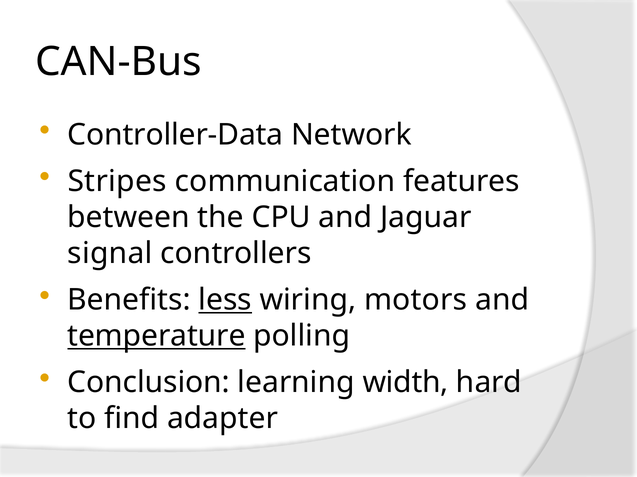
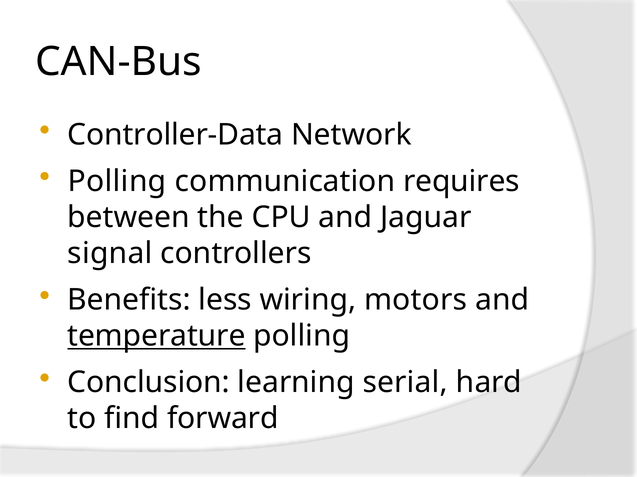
Stripes: Stripes -> Polling (117, 182)
features: features -> requires (461, 182)
less underline: present -> none (225, 300)
width: width -> serial (405, 383)
adapter: adapter -> forward (223, 419)
